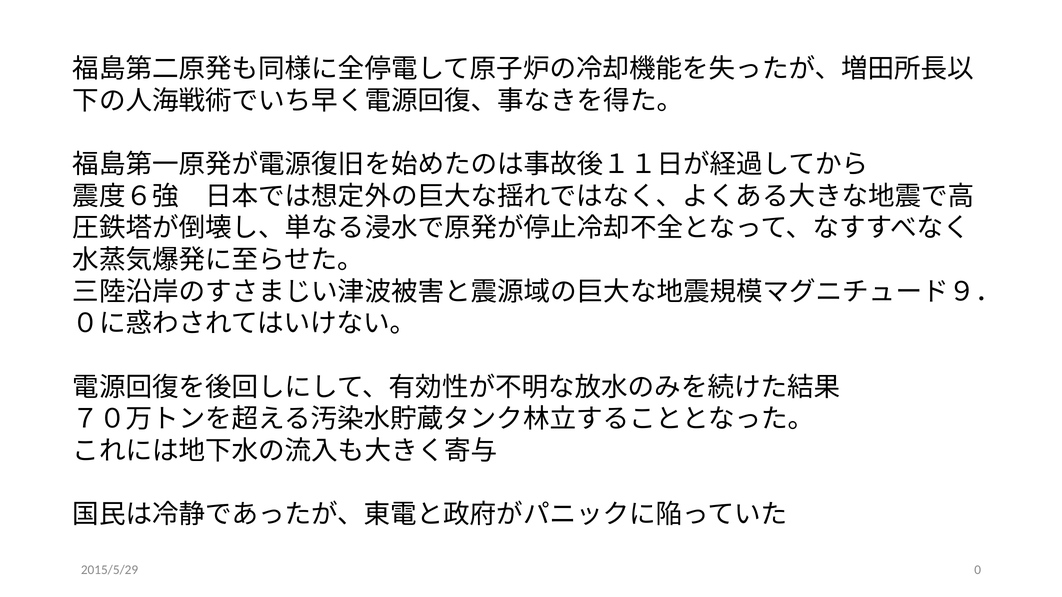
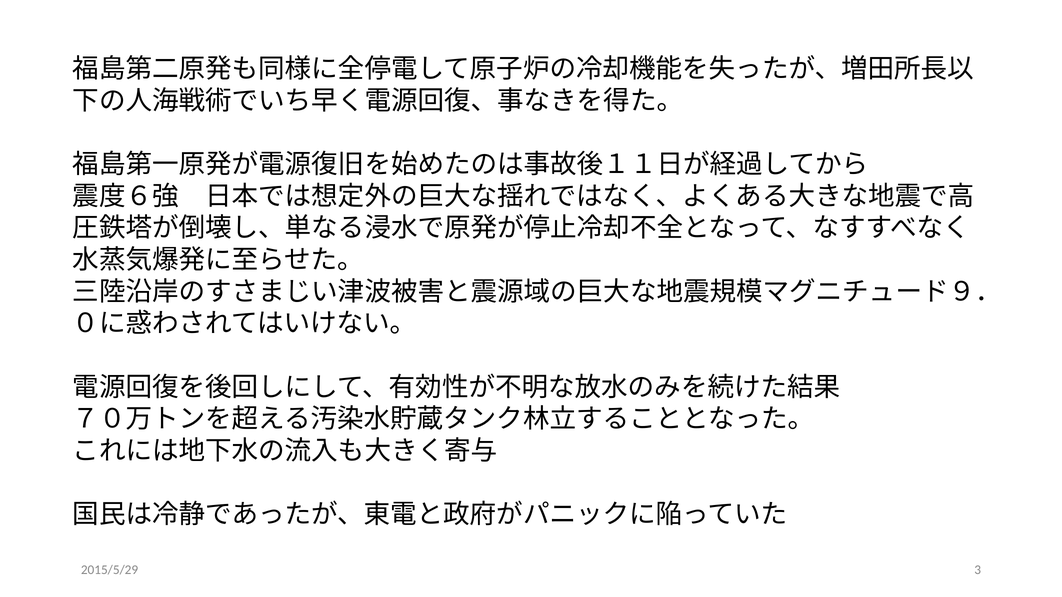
0: 0 -> 3 (978, 570)
